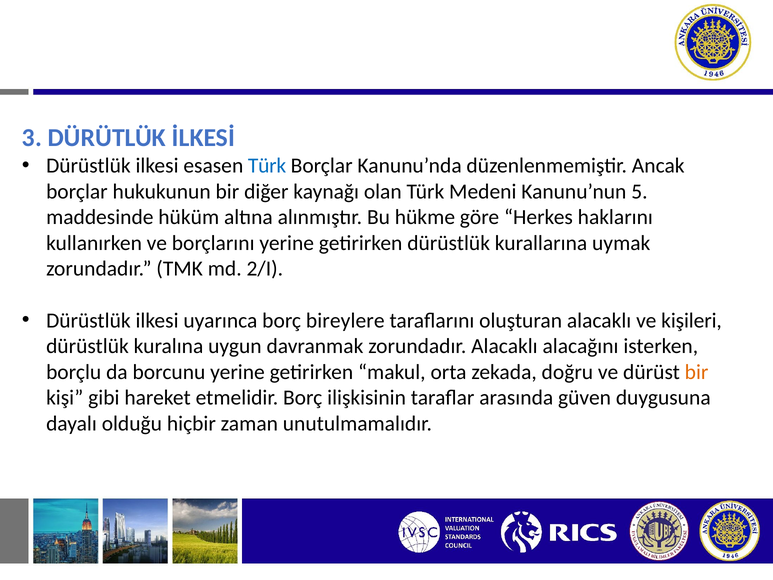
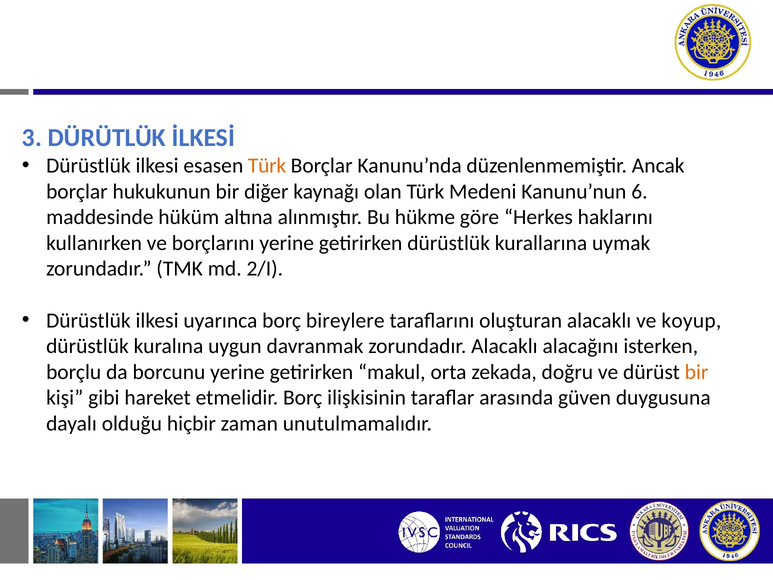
Türk colour: blue -> orange (267, 166)
5: 5 -> 6 (639, 191)
kişileri: kişileri -> koyup (691, 320)
